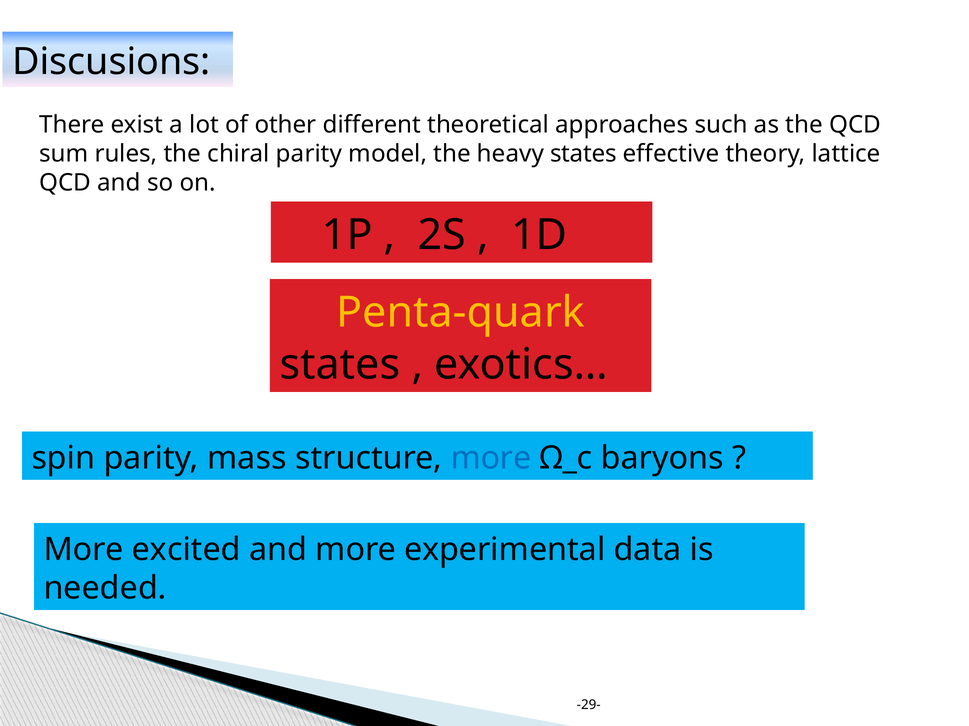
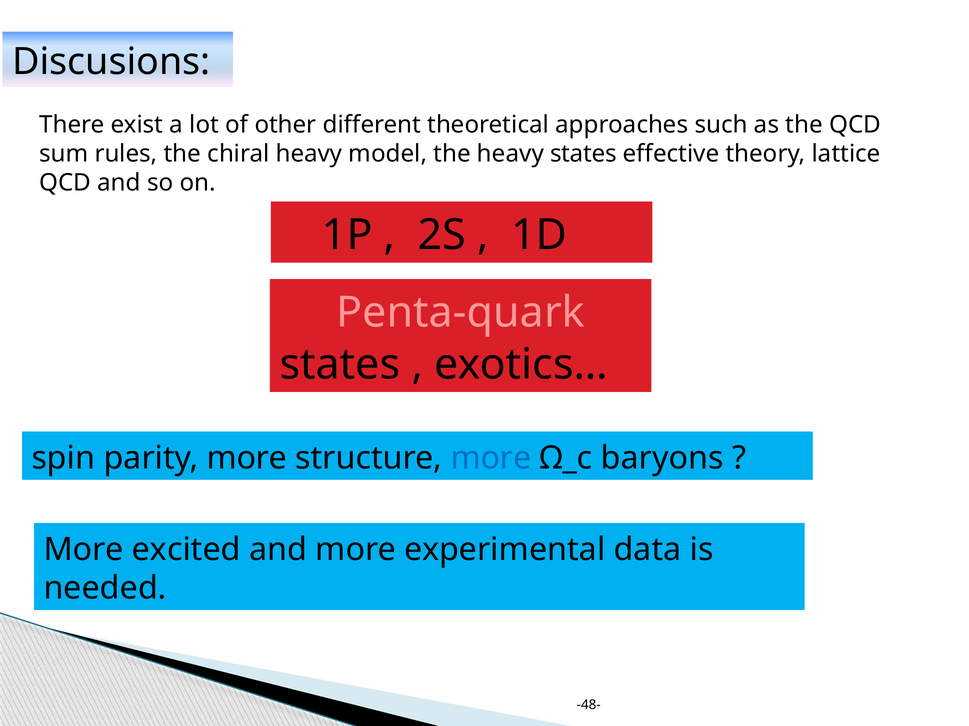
chiral parity: parity -> heavy (309, 154)
Penta-quark colour: yellow -> pink (460, 313)
parity mass: mass -> more (247, 458)
-29-: -29- -> -48- (589, 706)
